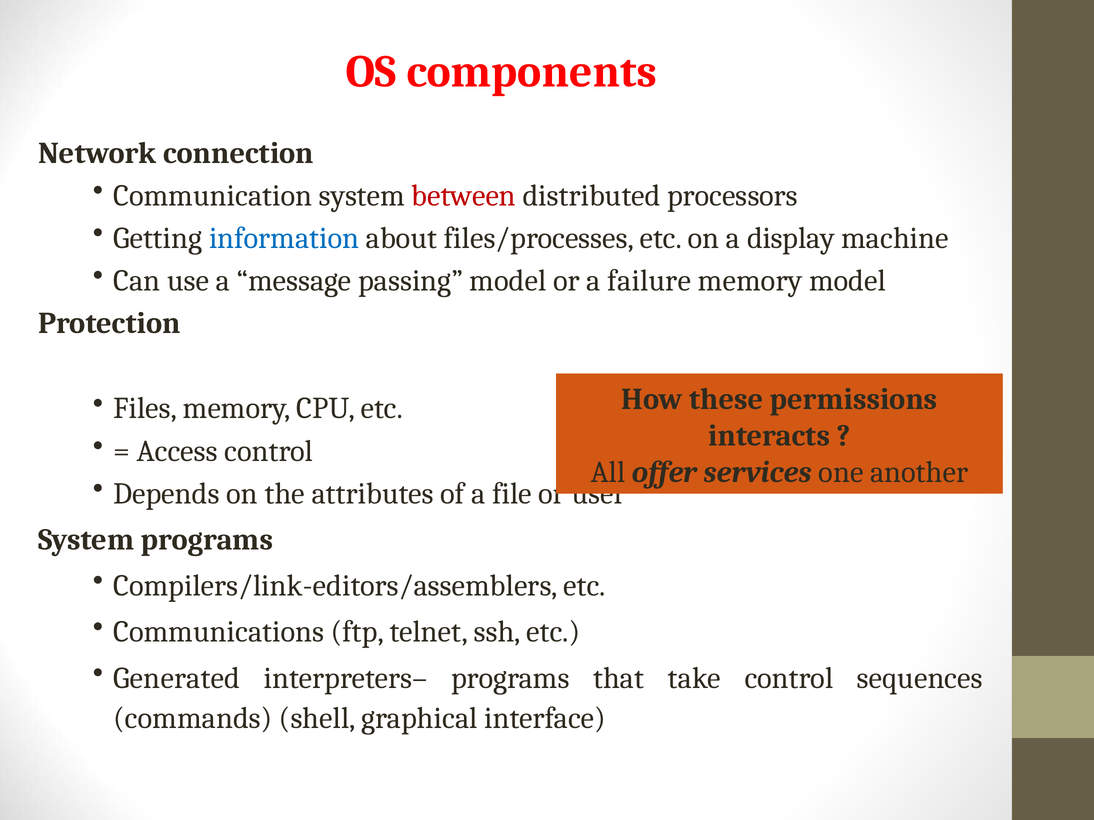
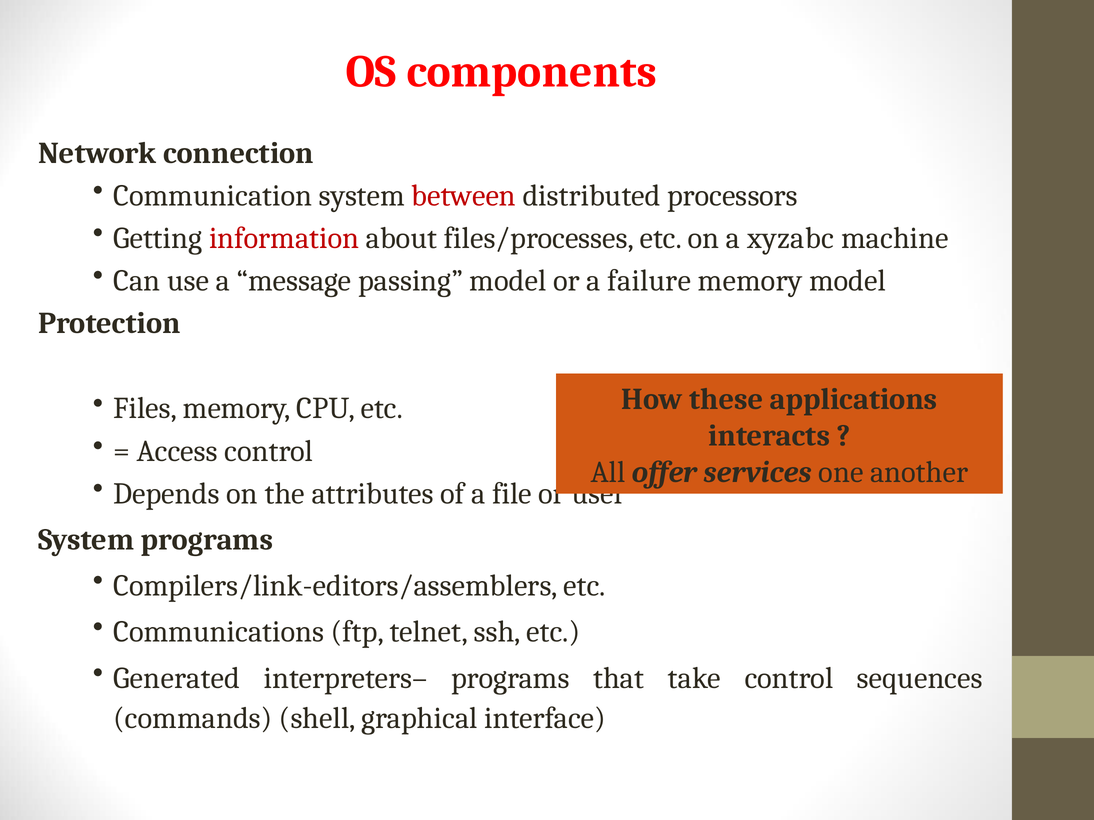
information colour: blue -> red (284, 238)
display: display -> xyzabc (791, 238)
permissions: permissions -> applications (854, 400)
